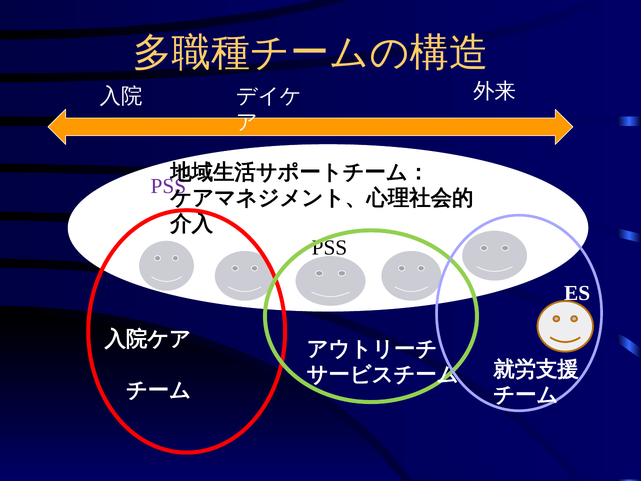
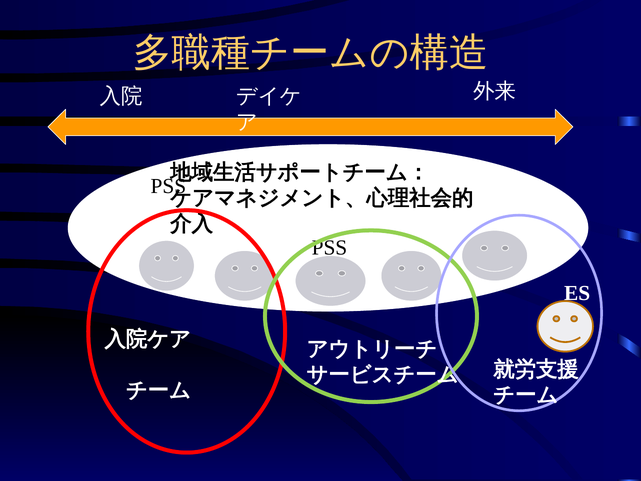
PSS colour: purple -> black (168, 186)
